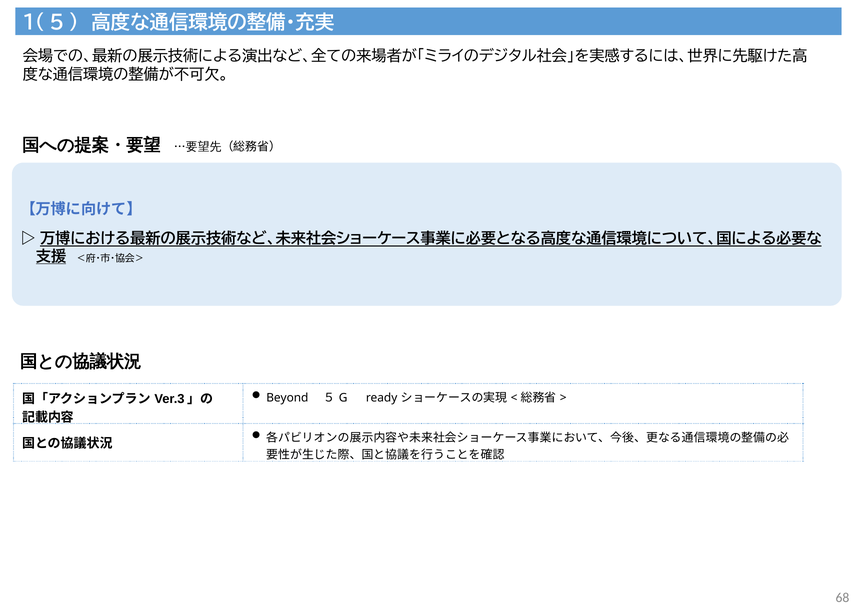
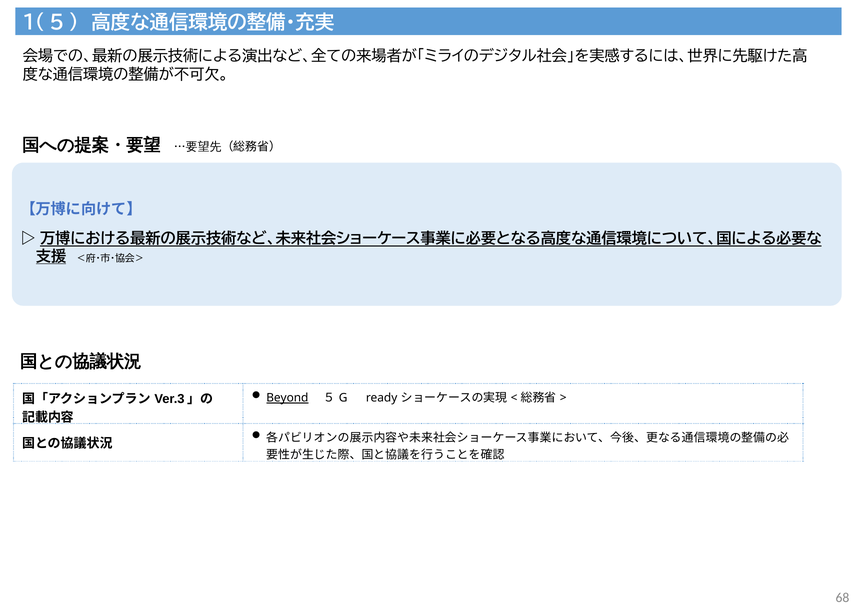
Beyond underline: none -> present (287, 398)
